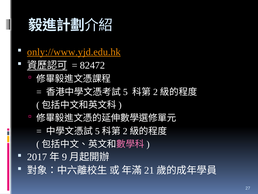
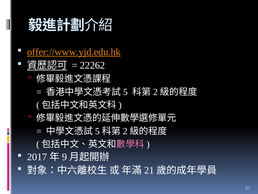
only://www.yjd.edu.hk: only://www.yjd.edu.hk -> offer://www.yjd.edu.hk (74, 52)
82472: 82472 -> 22262 (92, 65)
